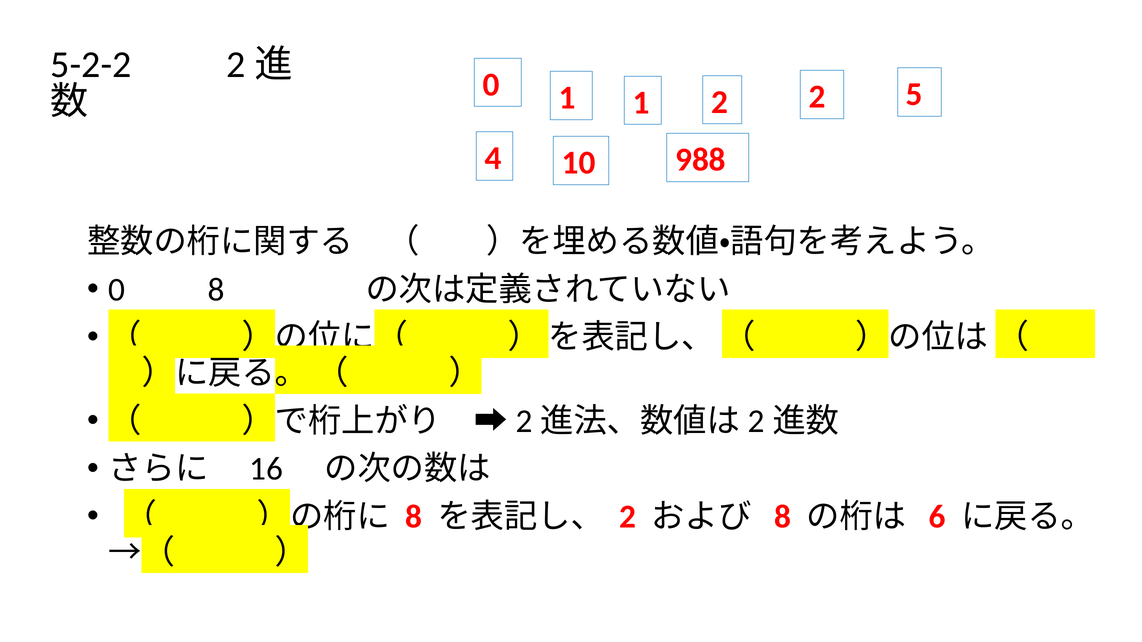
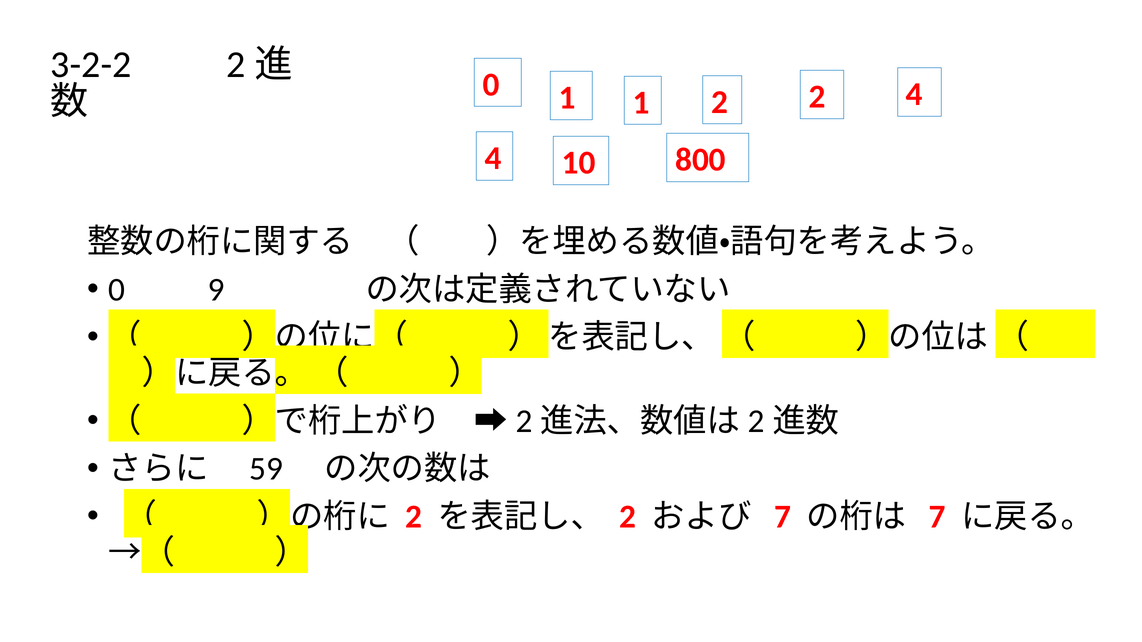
5-2-2: 5-2-2 -> 3-2-2 (91, 65)
2 5: 5 -> 4 (914, 94)
988: 988 -> 800 (700, 160)
0 8: 8 -> 9 (216, 290)
16: 16 -> 59 (266, 469)
8: 8 -> 2 (414, 517)
8: 8 -> 7 (782, 517)
6: 6 -> 7 (937, 517)
